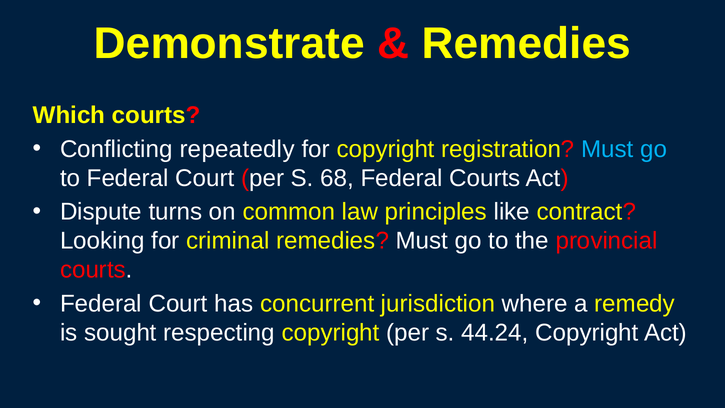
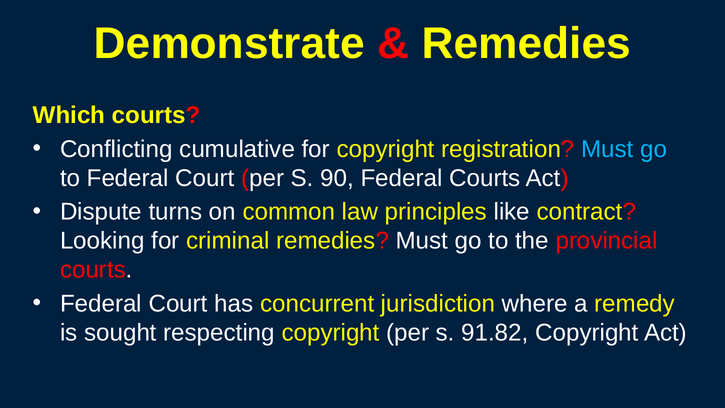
repeatedly: repeatedly -> cumulative (237, 149)
68: 68 -> 90 (337, 178)
44.24: 44.24 -> 91.82 (495, 333)
